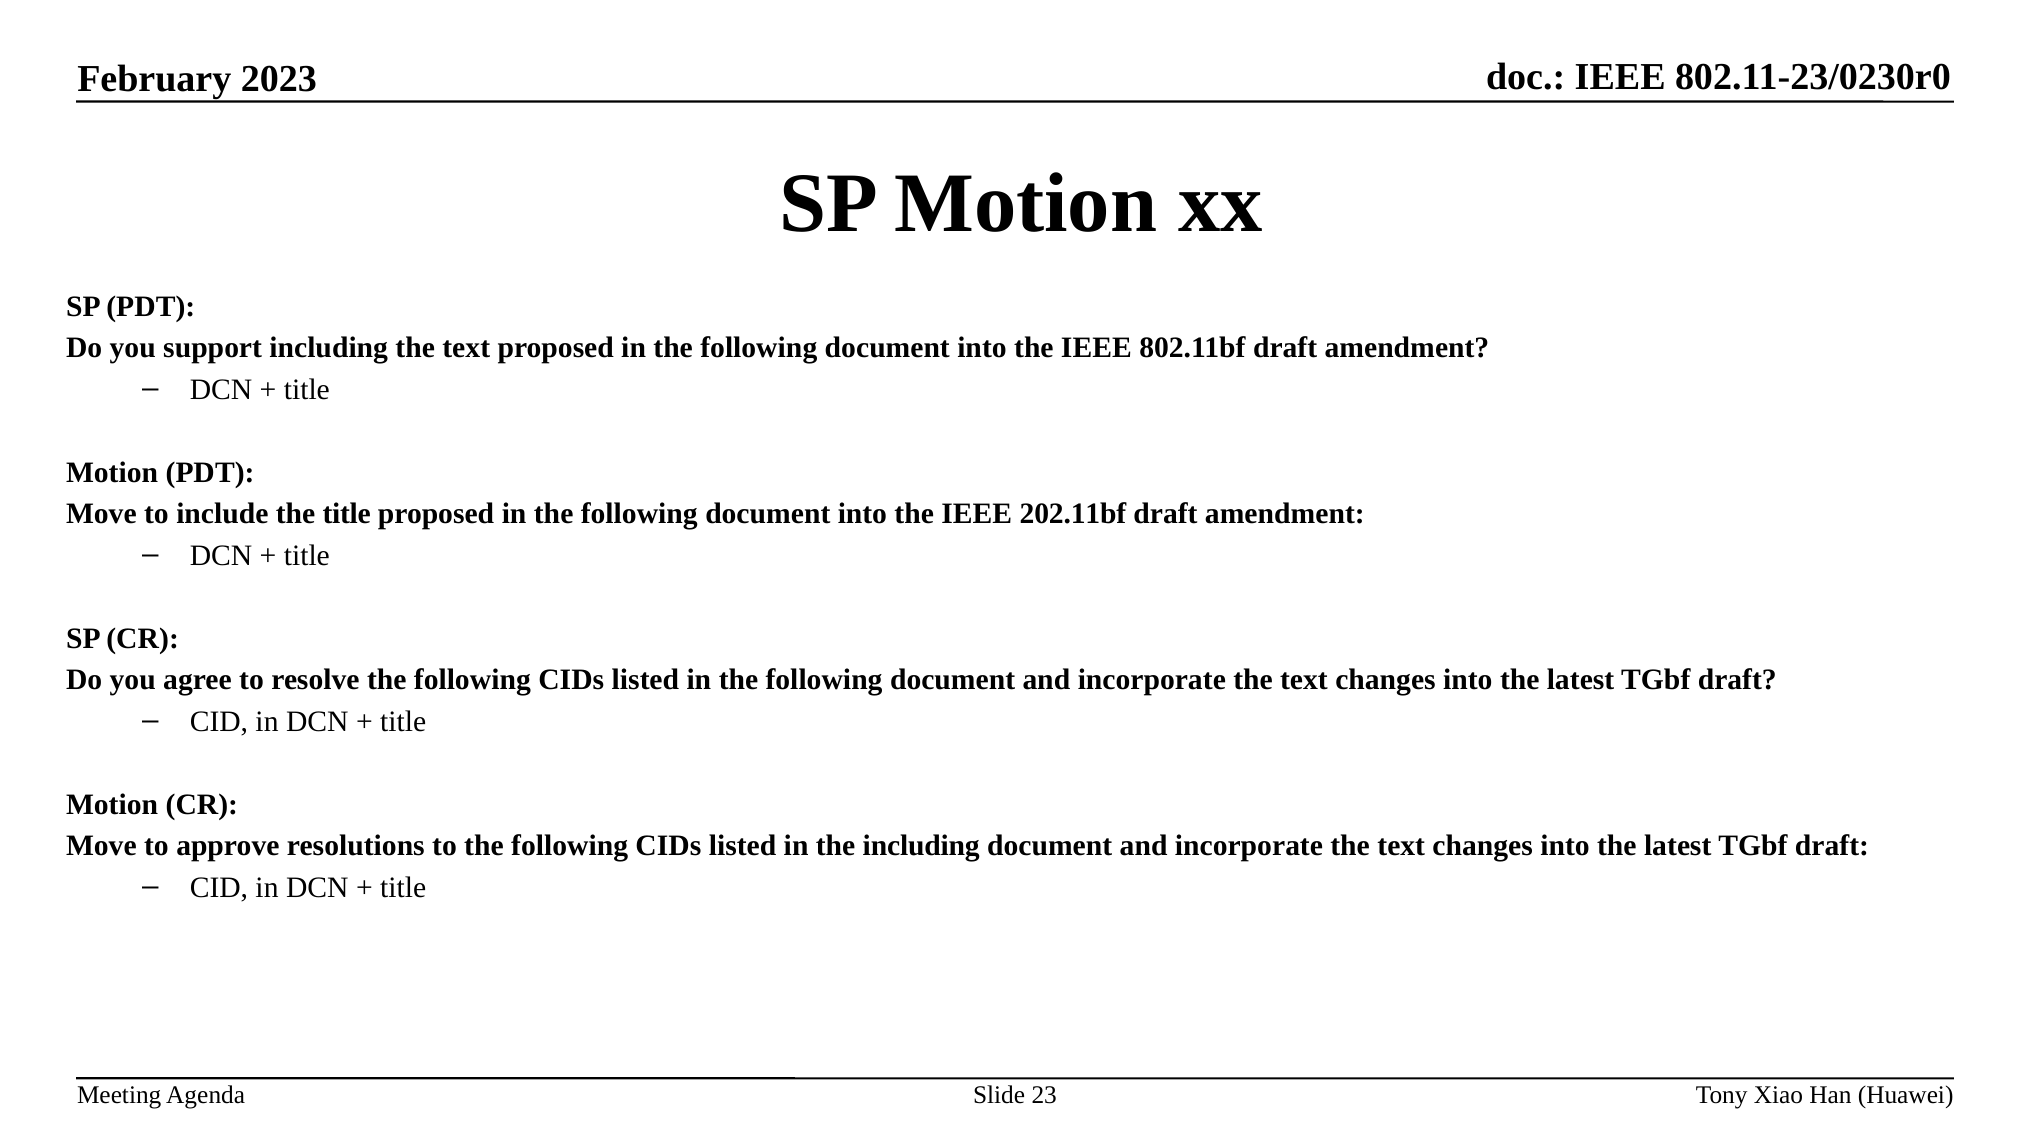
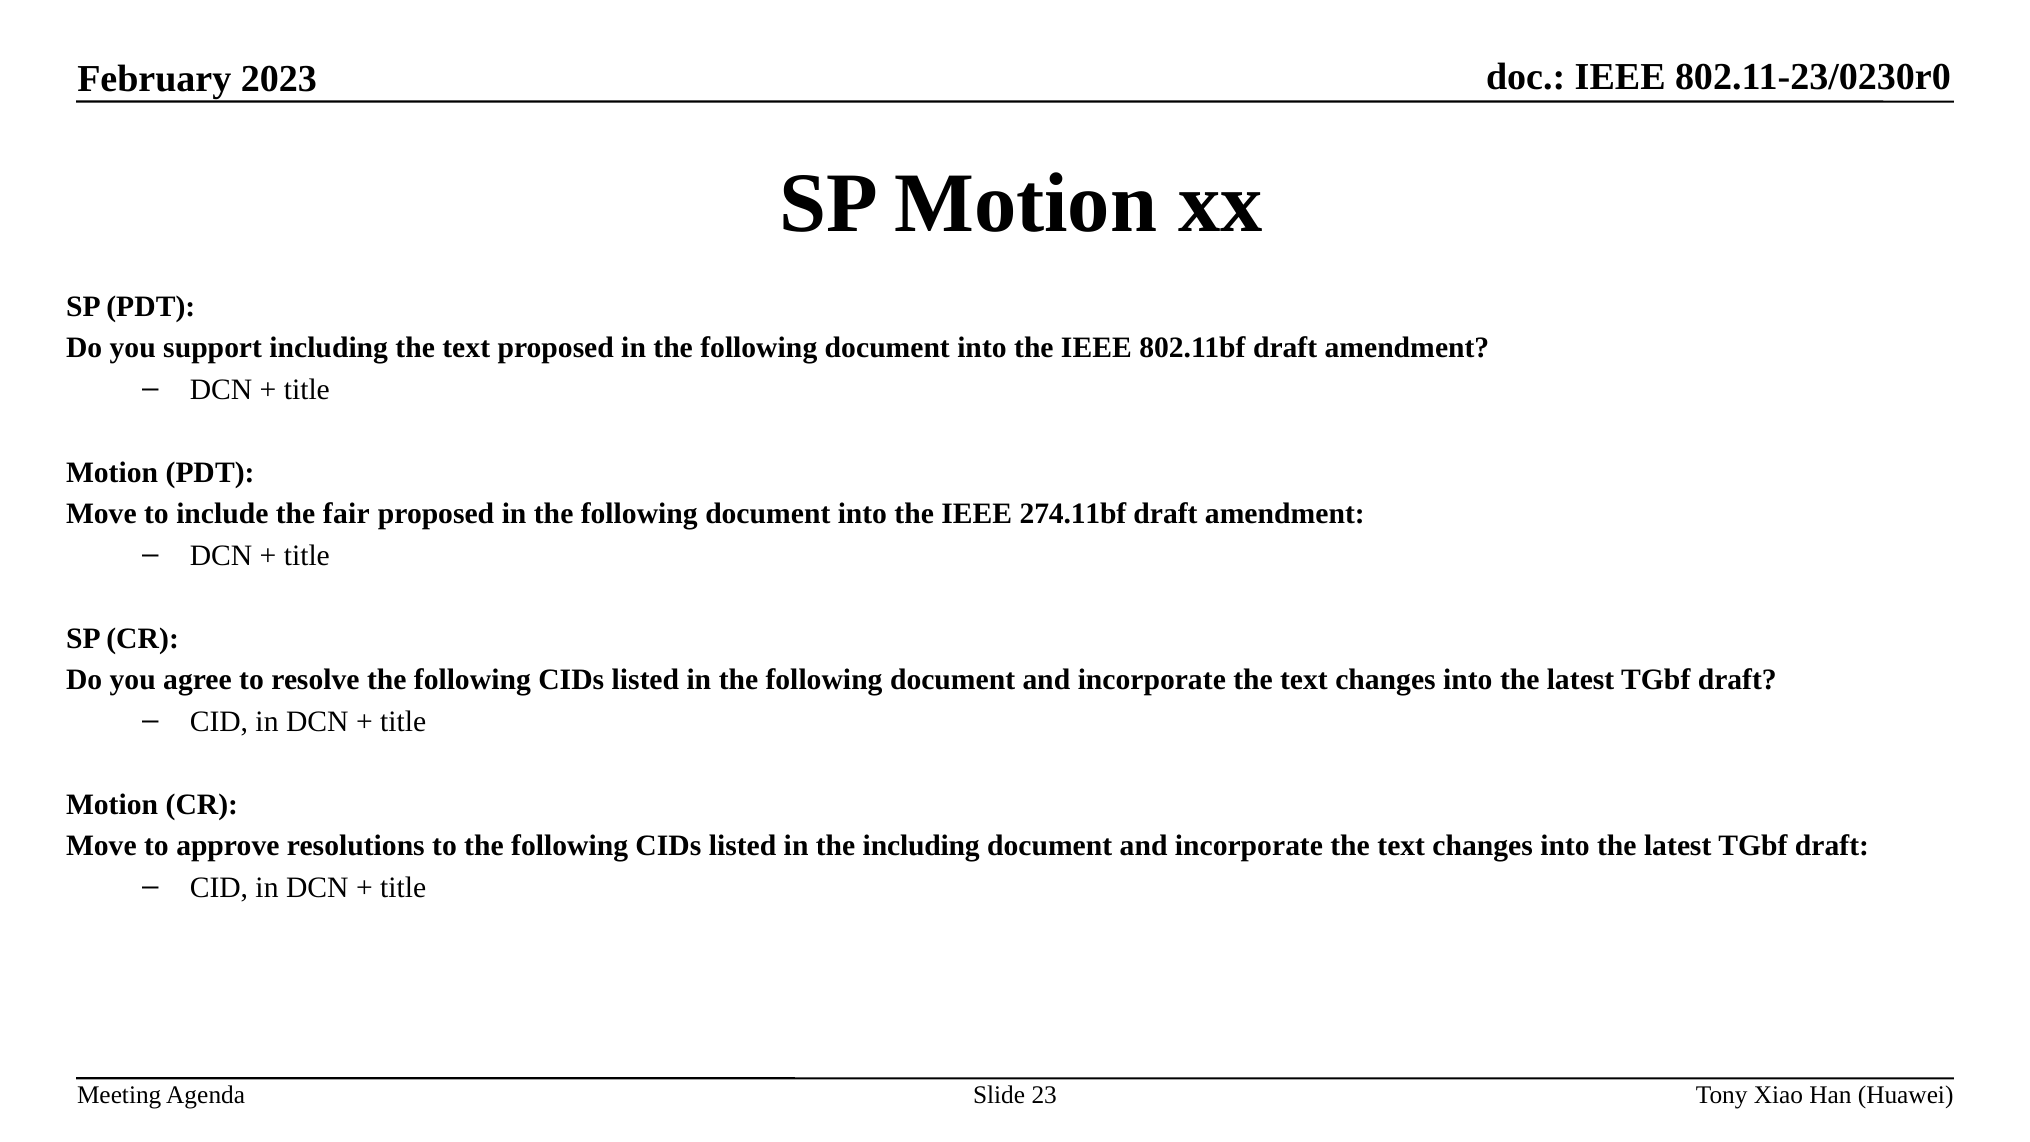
the title: title -> fair (346, 514)
202.11bf: 202.11bf -> 274.11bf (1073, 514)
